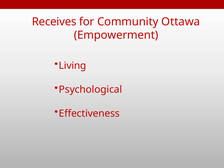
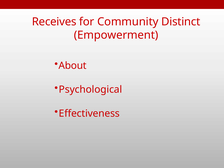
Ottawa: Ottawa -> Distinct (181, 22)
Living: Living -> About (73, 66)
